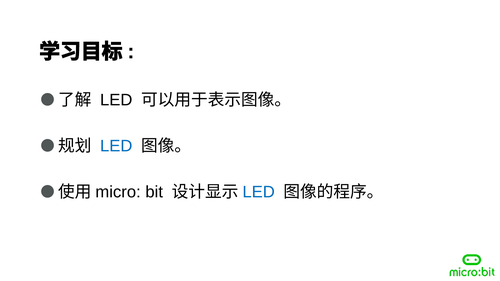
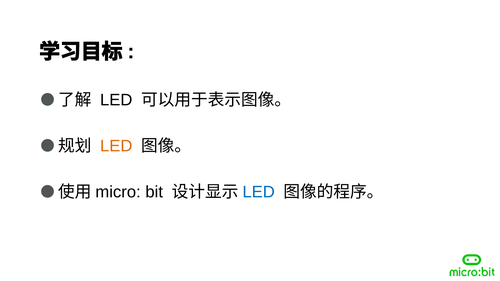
LED colour: blue -> orange (116, 146)
